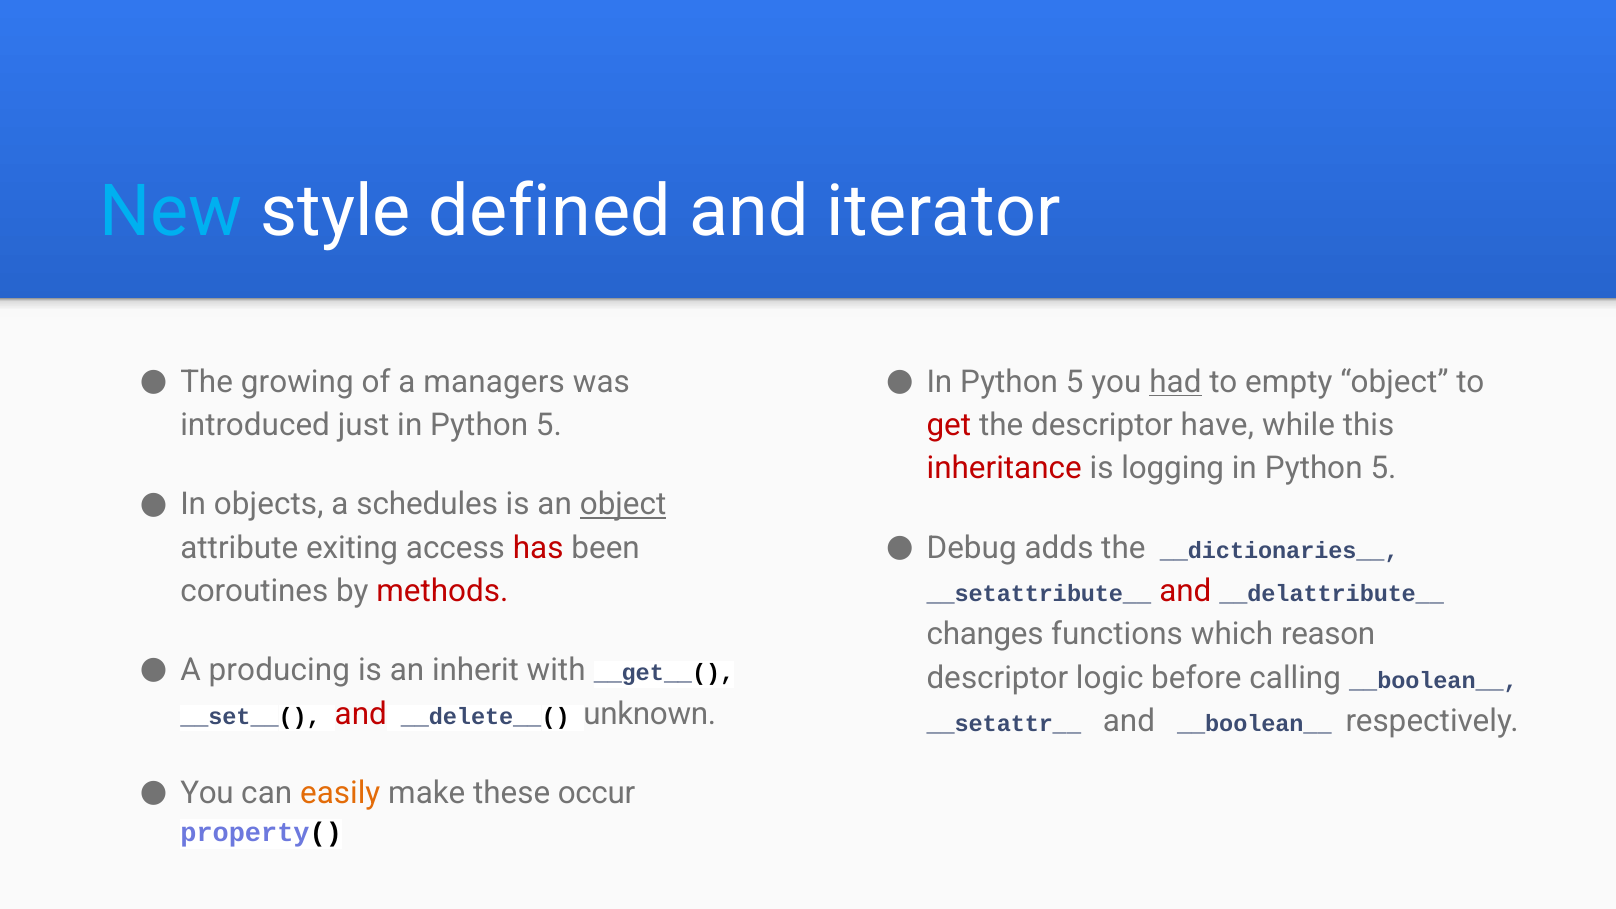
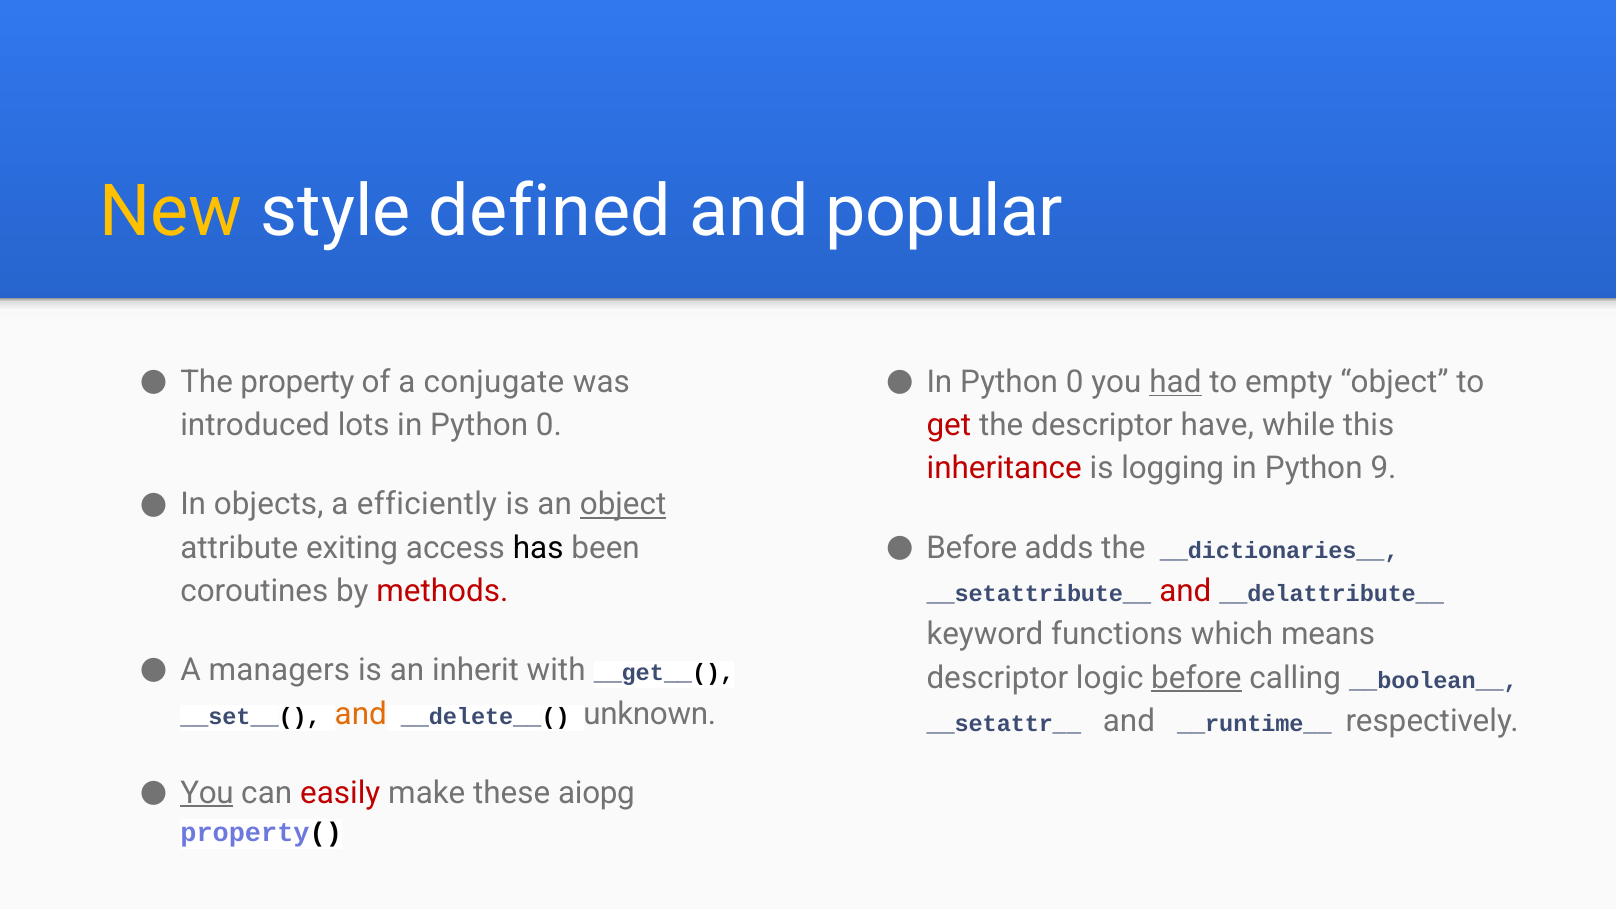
New colour: light blue -> yellow (171, 212)
iterator: iterator -> popular (944, 212)
growing: growing -> property (297, 382)
managers: managers -> conjugate (494, 382)
5: 5 -> 0 (1075, 382)
just: just -> lots (364, 425)
5: 5 -> 0 (549, 425)
5: 5 -> 9 (1383, 469)
schedules: schedules -> efficiently (427, 505)
Debug: Debug -> Before (972, 548)
has colour: red -> black (538, 548)
changes: changes -> keyword (985, 635)
reason: reason -> means (1328, 635)
producing: producing -> managers (279, 670)
before underline: none -> present (1196, 678)
and colour: red -> orange (361, 714)
and __boolean__: __boolean__ -> __runtime__ (1254, 724)
You underline: none -> present (207, 793)
easily colour: orange -> red (340, 793)
occur: occur -> aiopg (596, 793)
